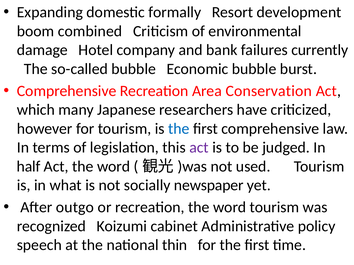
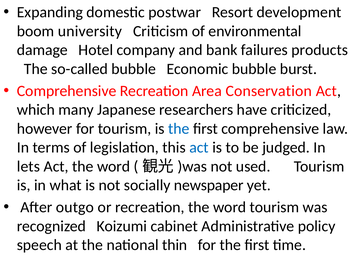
formally: formally -> postwar (175, 12)
combined: combined -> university (90, 31)
currently: currently -> products (320, 50)
act colour: purple -> blue (199, 148)
half: half -> lets (28, 167)
